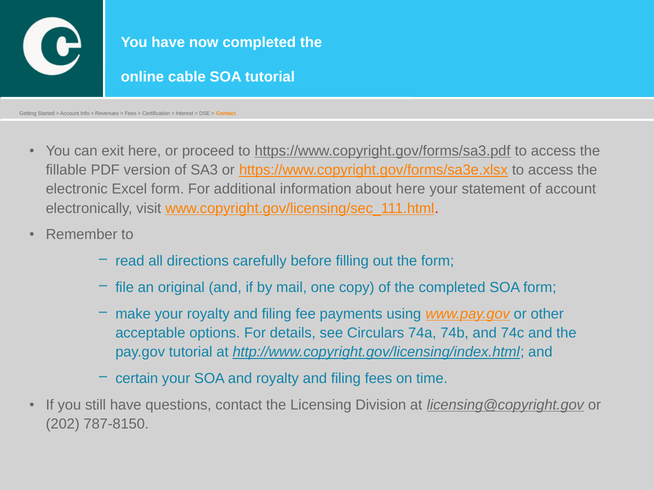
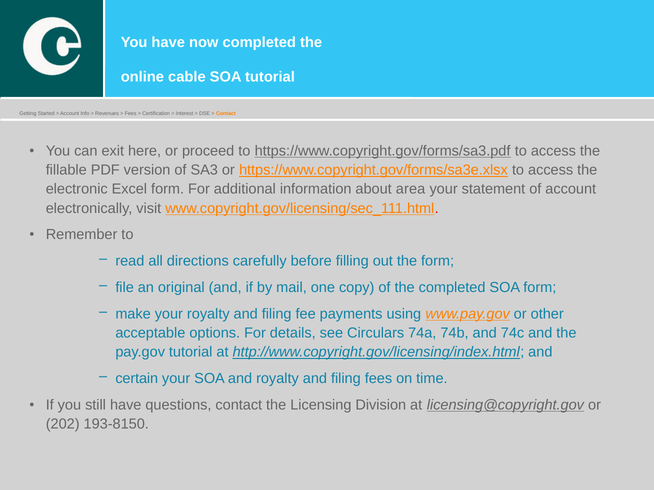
about here: here -> area (411, 189)
787-8150: 787-8150 -> 193-8150 (116, 424)
